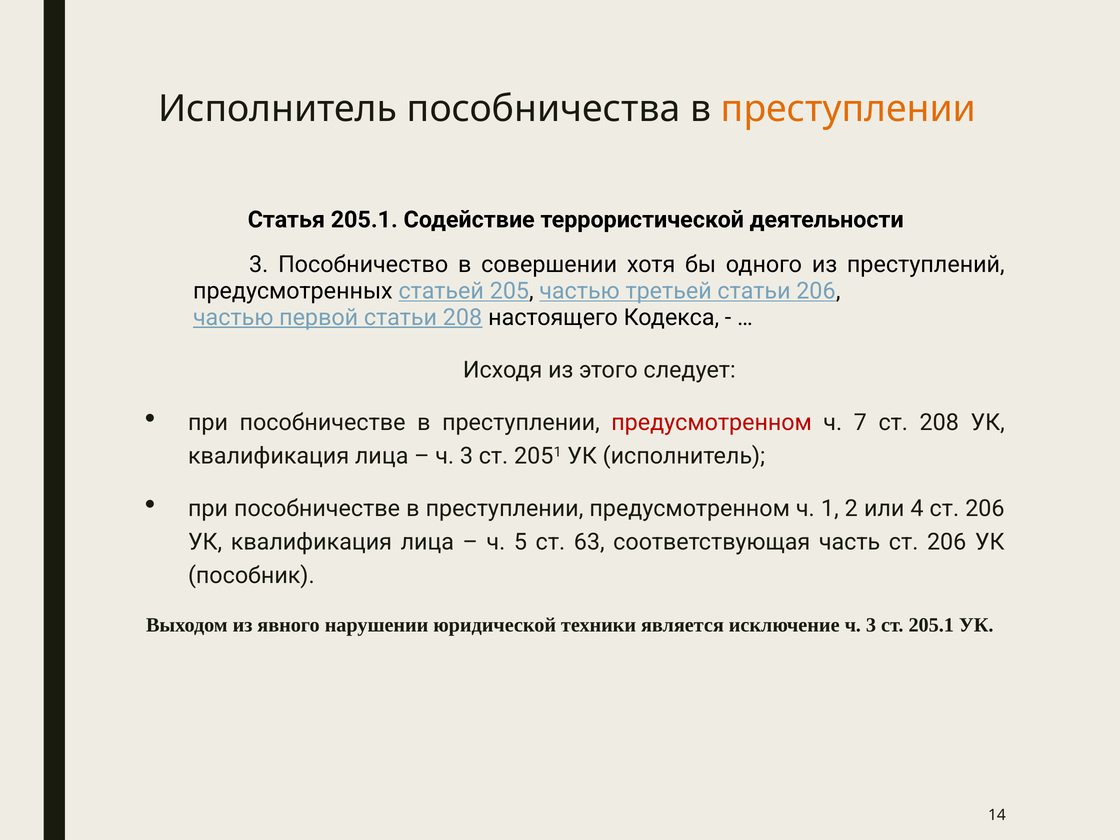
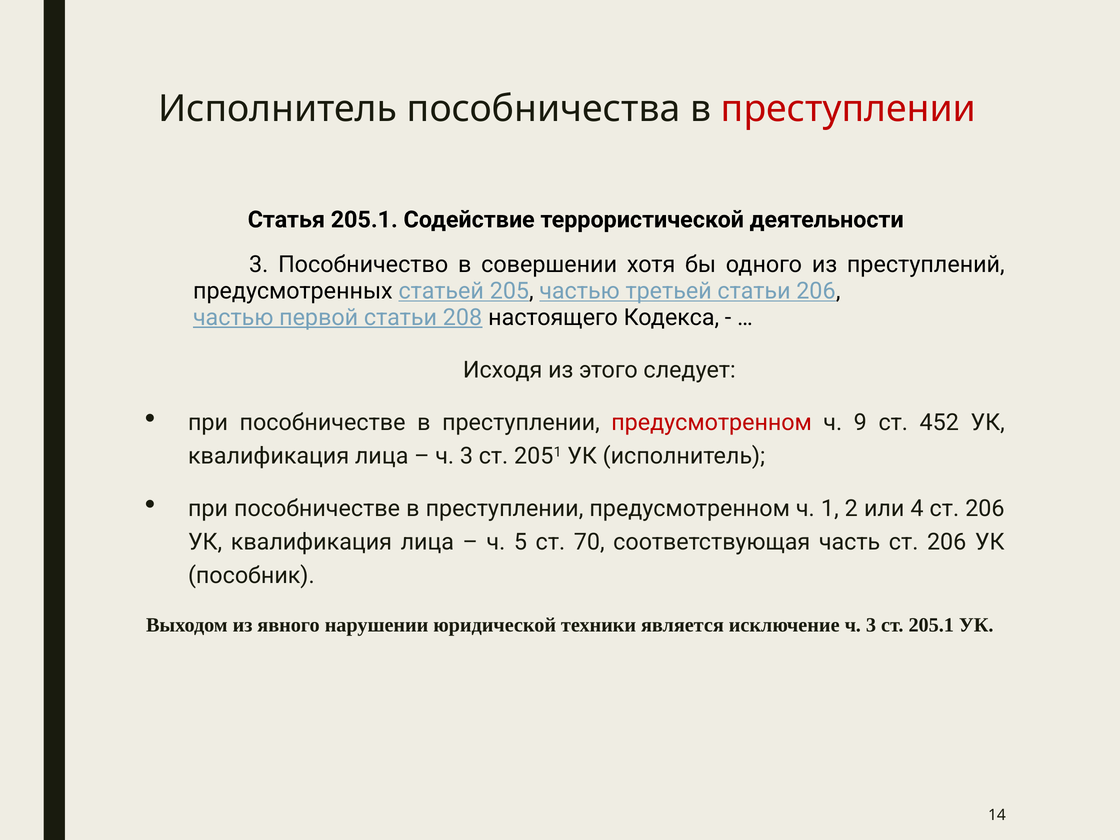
преступлении colour: orange -> red (848, 109)
7: 7 -> 9 (860, 422)
ст 208: 208 -> 452 (939, 422)
63: 63 -> 70 (589, 542)
